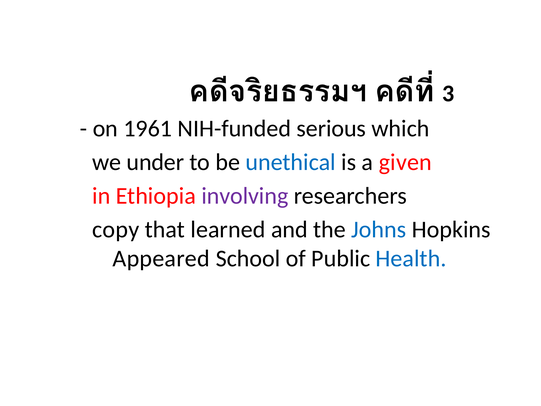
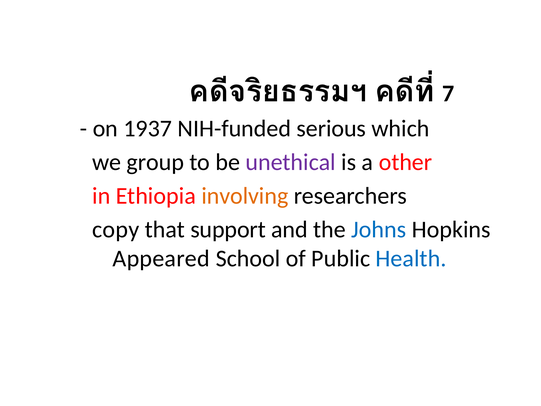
3: 3 -> 7 (448, 93)
1961: 1961 -> 1937 (148, 128)
under: under -> group (155, 162)
unethical colour: blue -> purple (291, 162)
given: given -> other (405, 162)
involving colour: purple -> orange (245, 196)
learned: learned -> support (228, 229)
